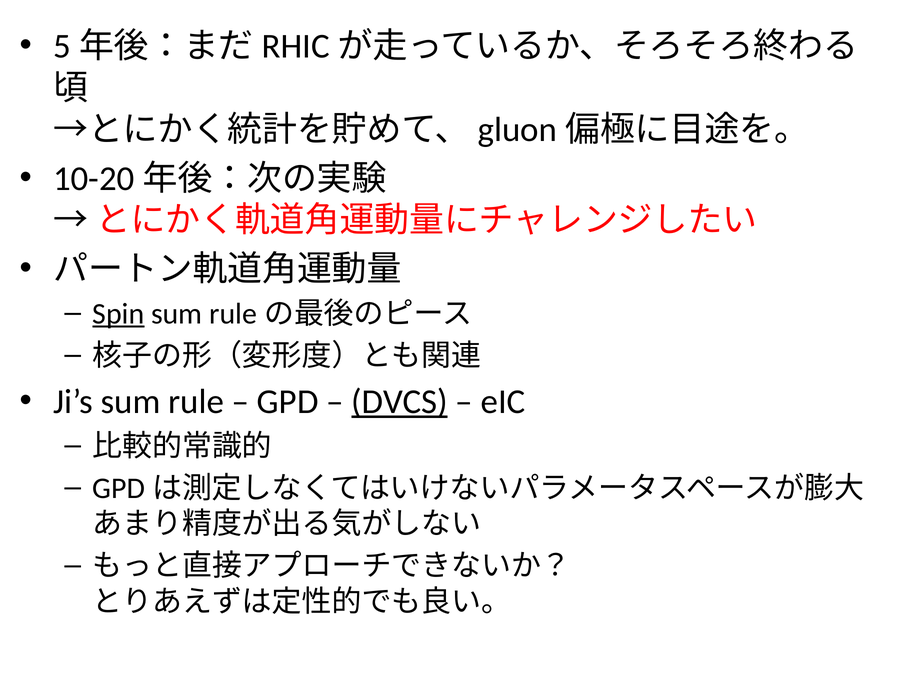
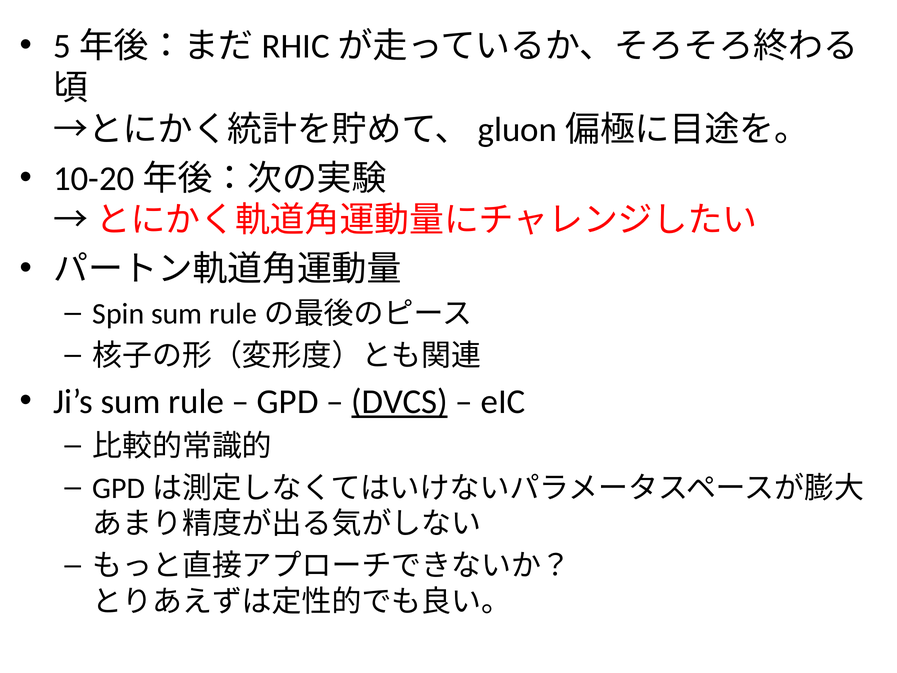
Spin underline: present -> none (118, 314)
